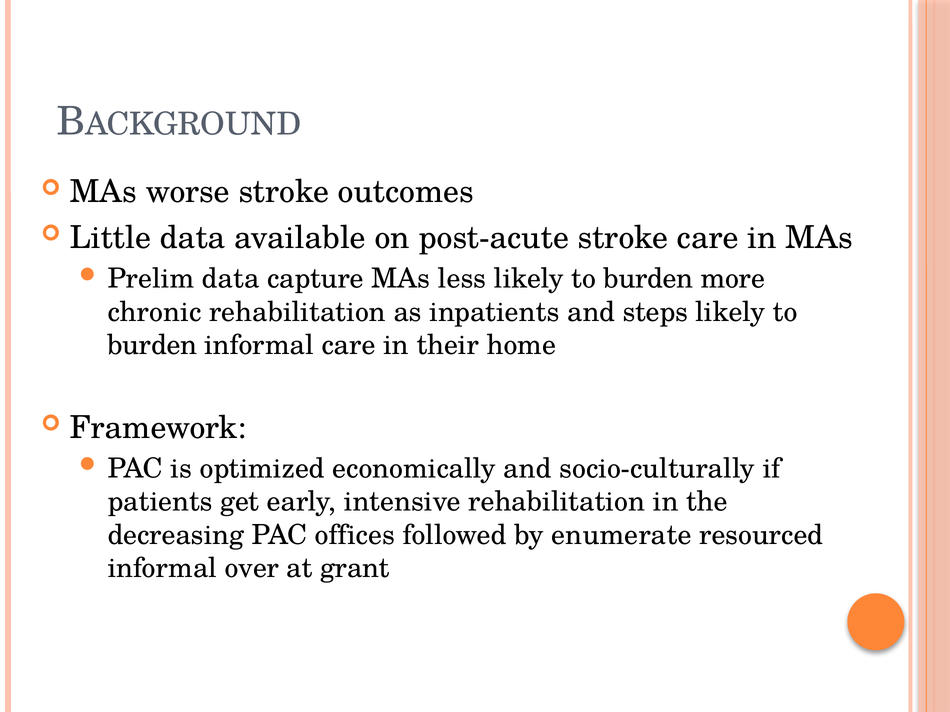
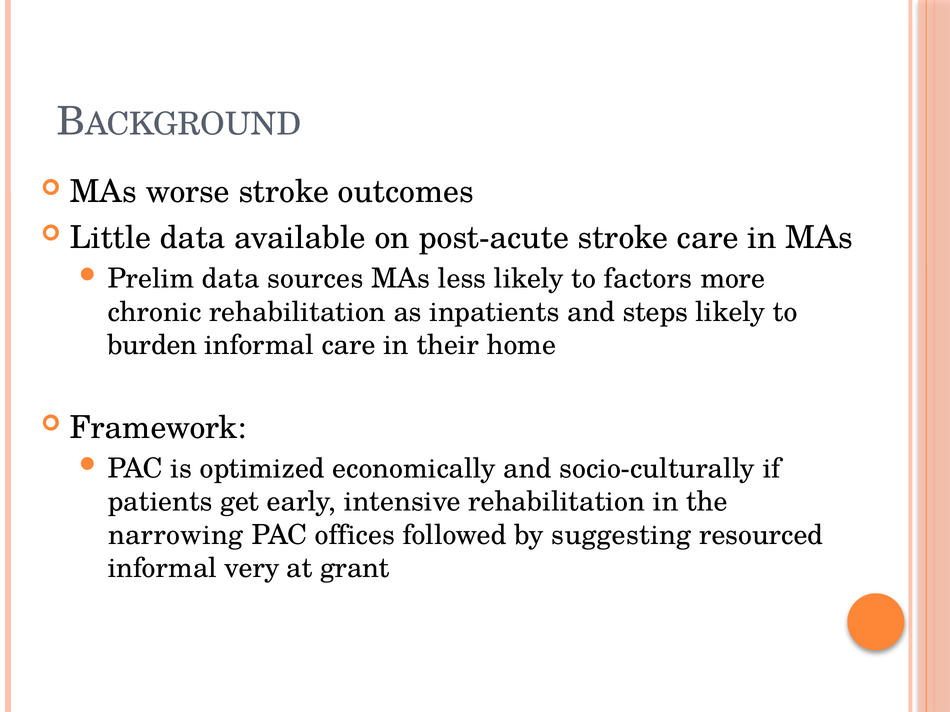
capture: capture -> sources (315, 279)
less likely to burden: burden -> factors (648, 279)
decreasing: decreasing -> narrowing (176, 535)
enumerate: enumerate -> suggesting (621, 535)
over: over -> very (252, 569)
